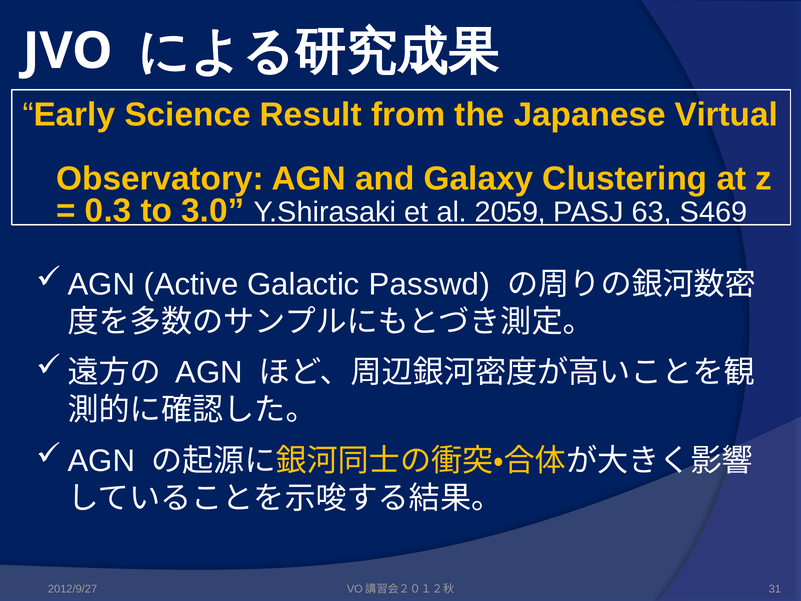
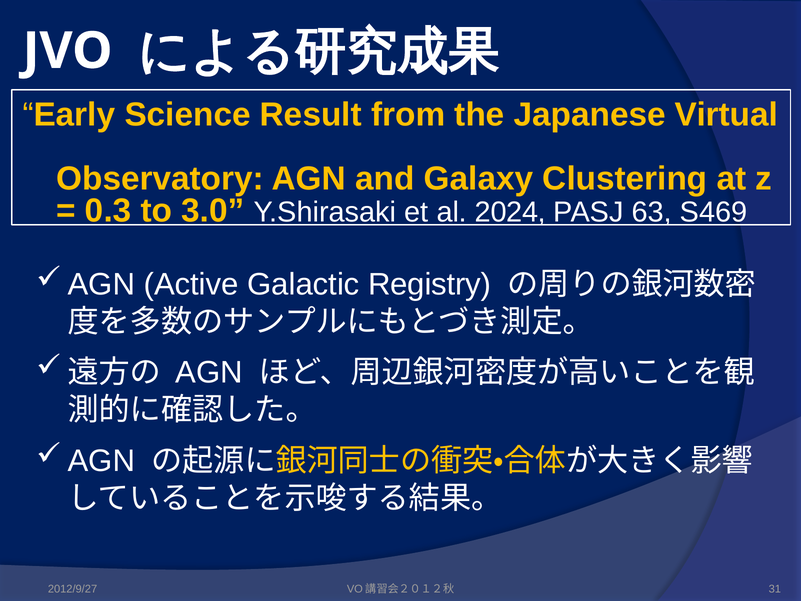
2059: 2059 -> 2024 (510, 212)
Passwd: Passwd -> Registry (430, 284)
